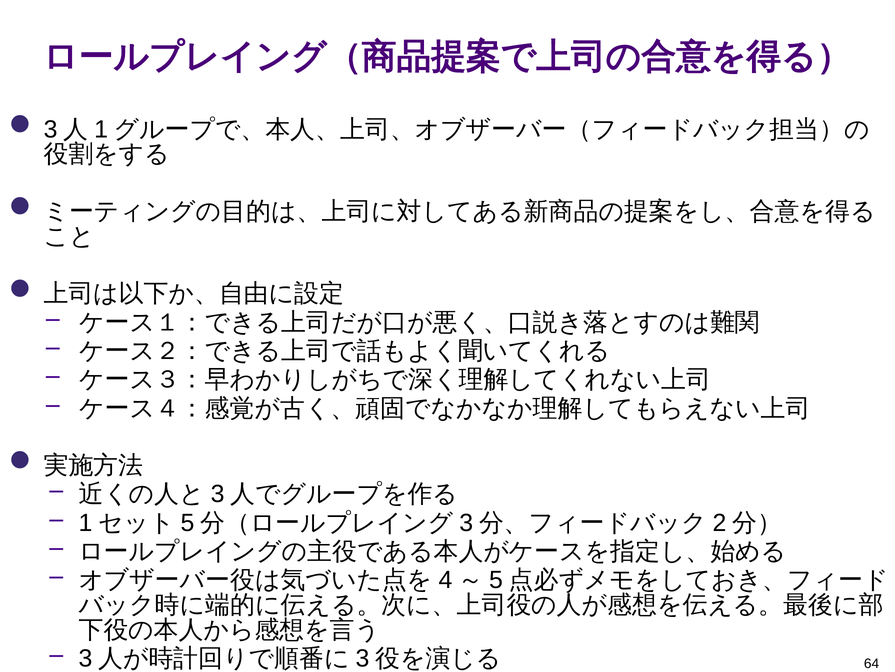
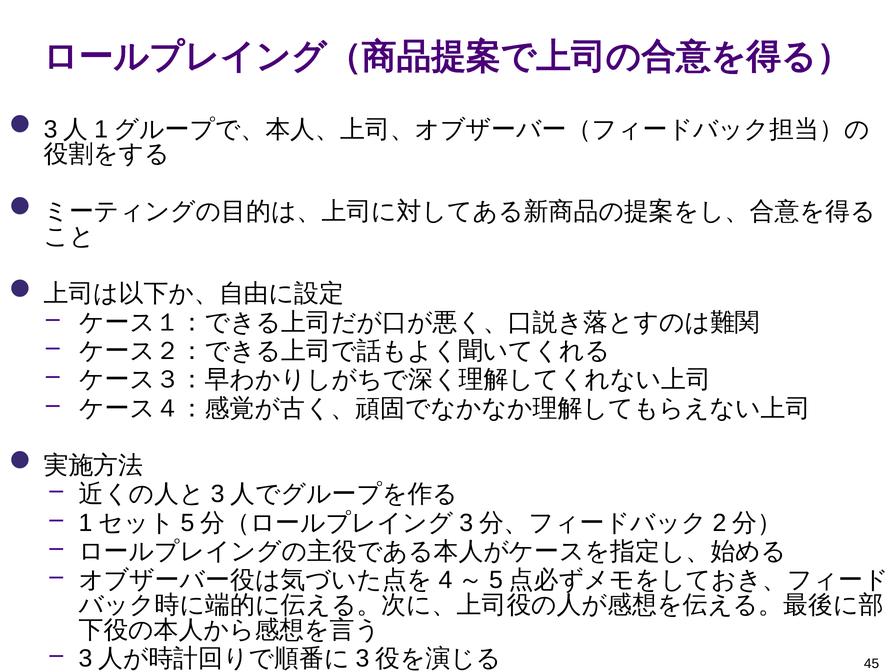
64: 64 -> 45 (872, 663)
